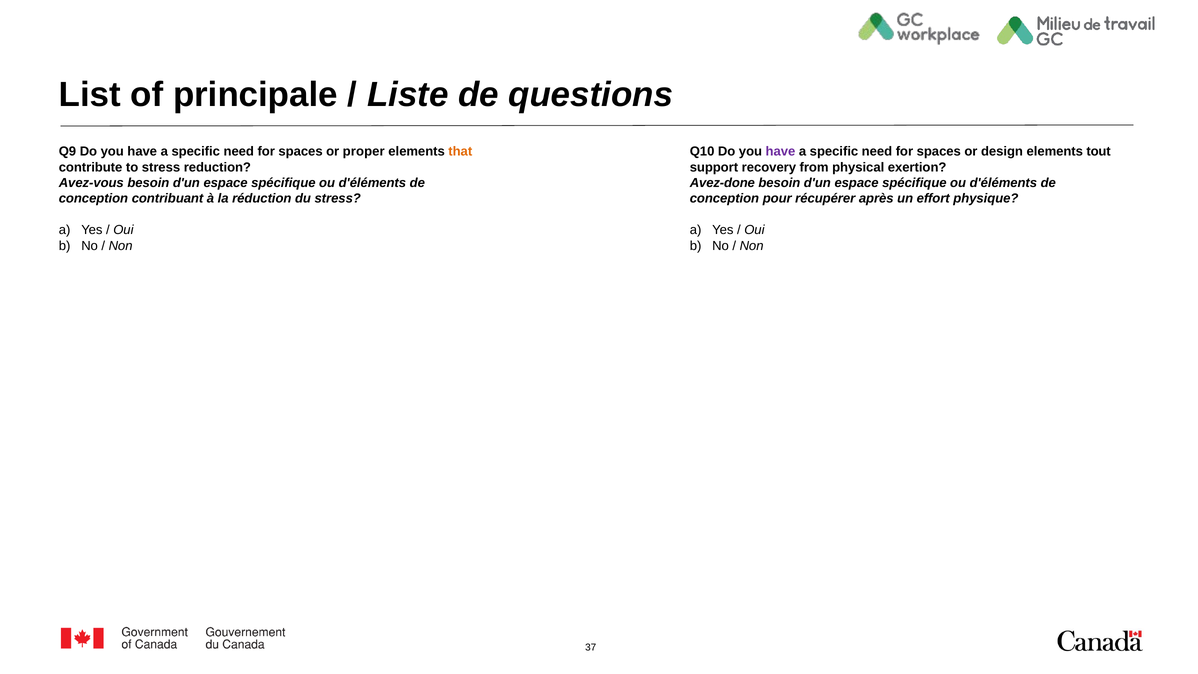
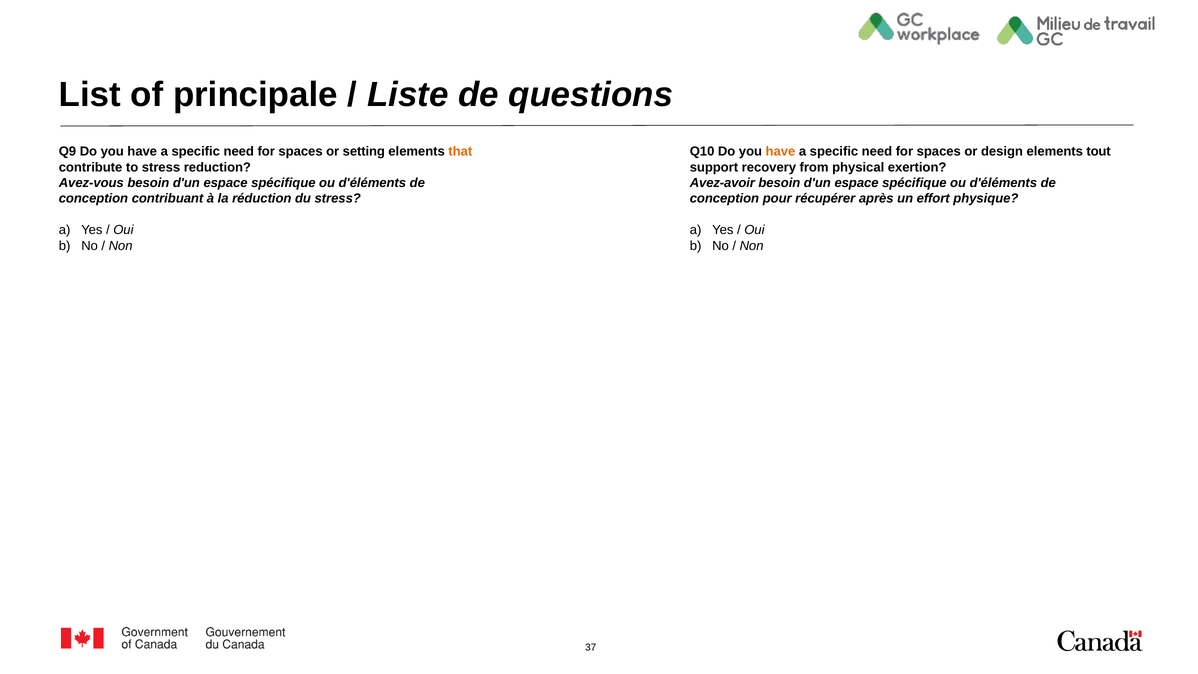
proper: proper -> setting (364, 151)
have colour: purple -> orange (780, 151)
Avez-done: Avez-done -> Avez-avoir (722, 183)
